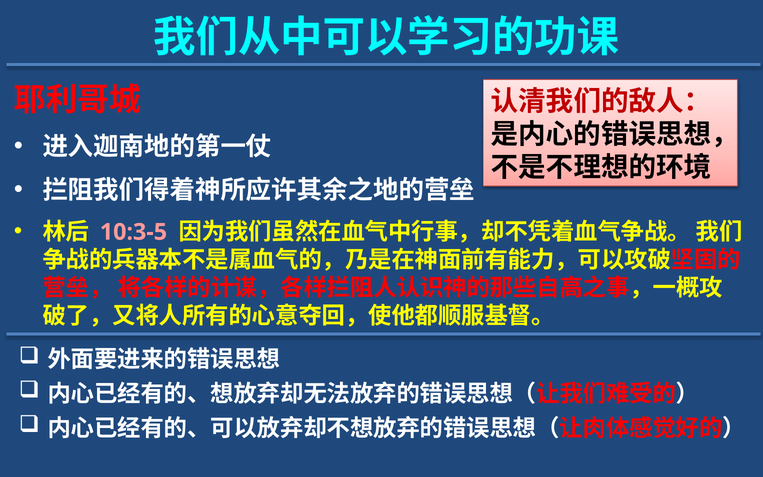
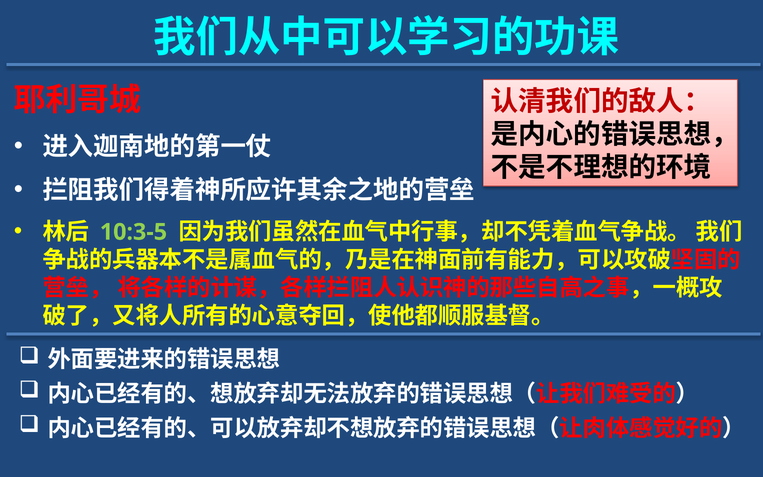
10:3-5 colour: pink -> light green (133, 232)
